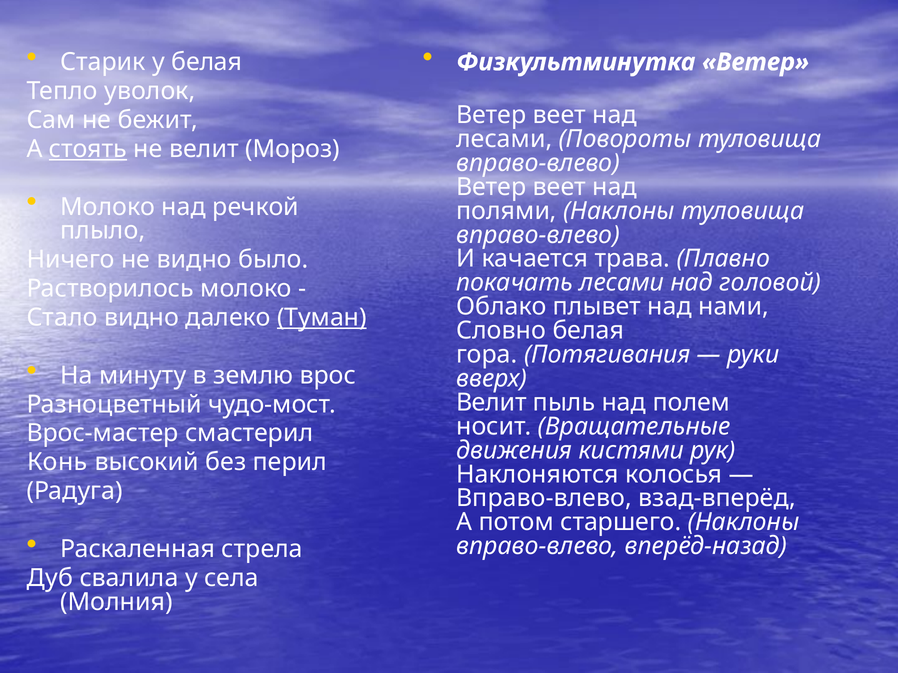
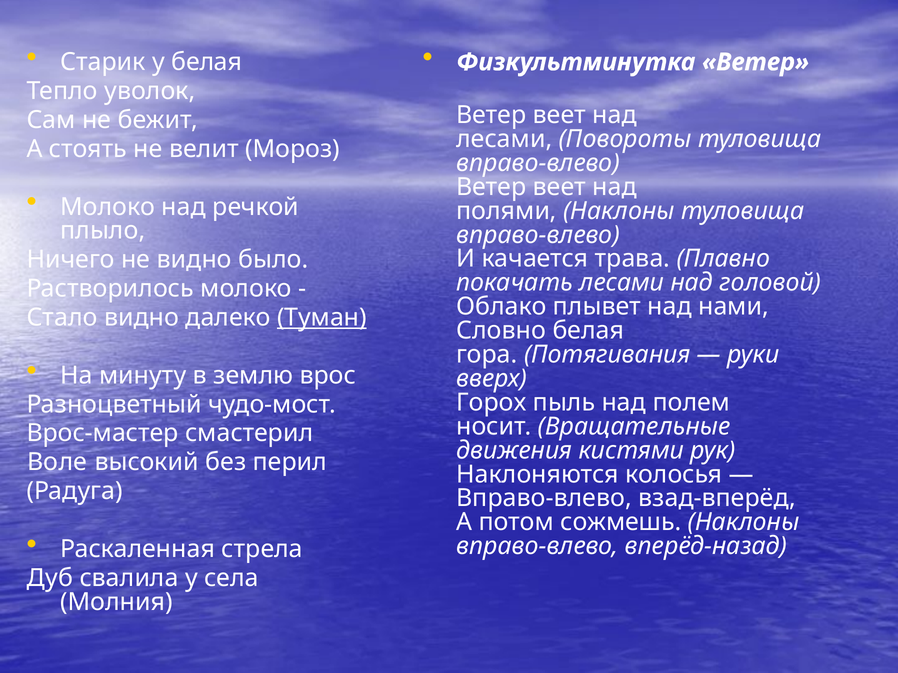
стоять underline: present -> none (88, 149)
Велит: Велит -> Горох (491, 403)
Конь: Конь -> Воле (57, 463)
старшего: старшего -> сожмешь (621, 523)
